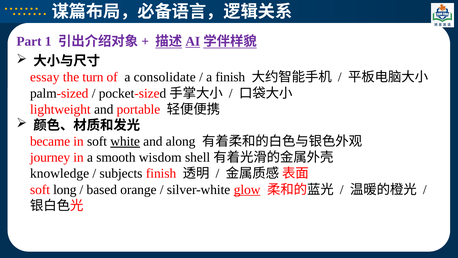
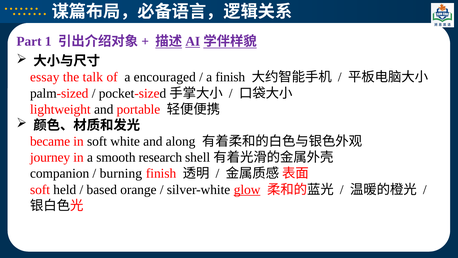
turn: turn -> talk (93, 77)
consolidate: consolidate -> encouraged (165, 77)
white underline: present -> none (125, 141)
wisdom: wisdom -> research (160, 157)
knowledge: knowledge -> companion (60, 173)
subjects: subjects -> burning (121, 173)
long: long -> held (65, 189)
